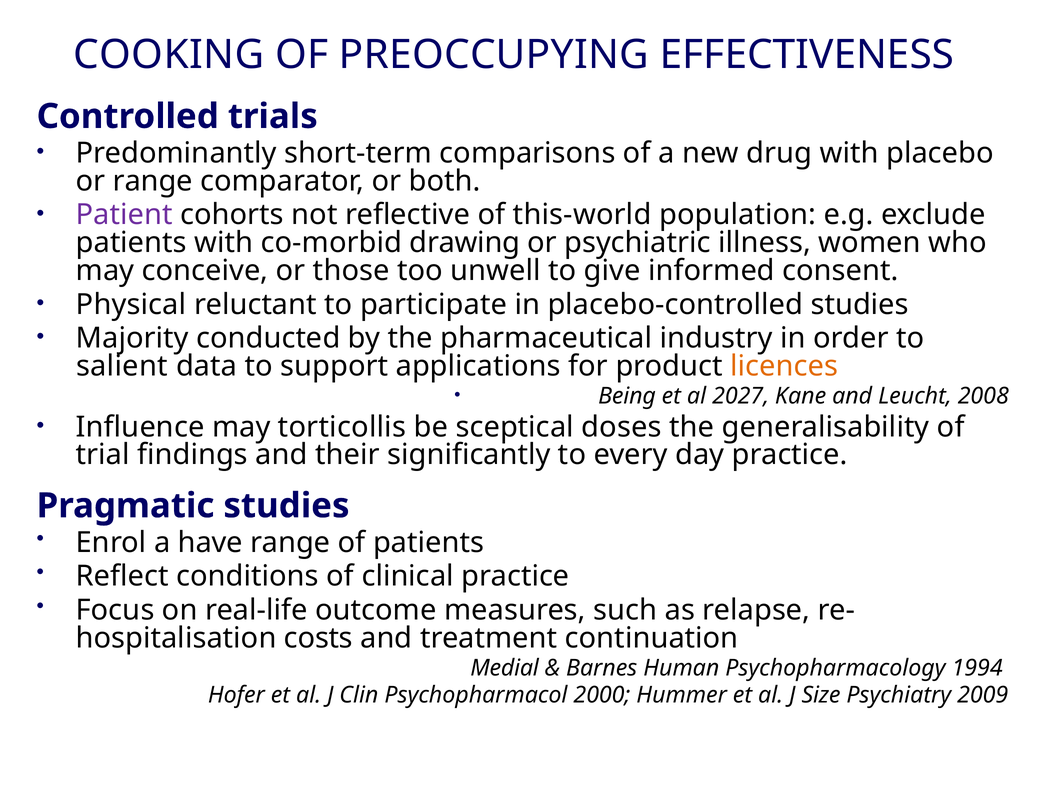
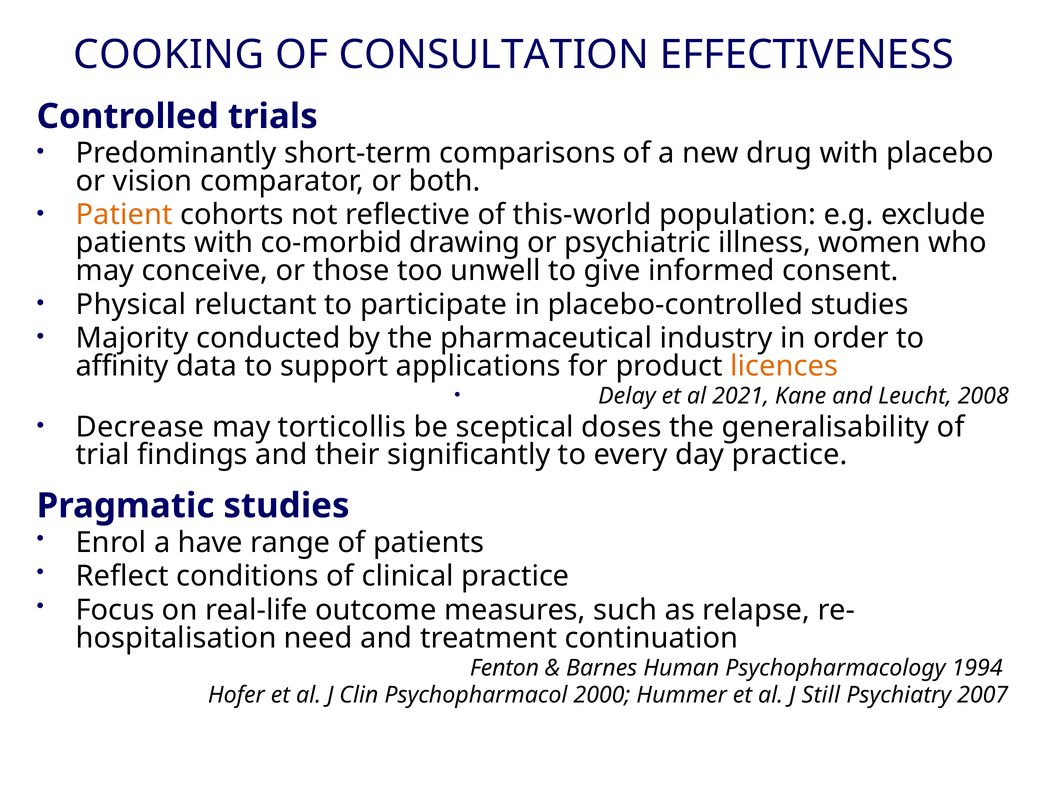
PREOCCUPYING: PREOCCUPYING -> CONSULTATION (494, 55)
or range: range -> vision (153, 181)
Patient colour: purple -> orange (124, 215)
salient: salient -> affinity (122, 366)
Being: Being -> Delay (627, 396)
2027: 2027 -> 2021 (741, 396)
Influence: Influence -> Decrease (140, 427)
costs: costs -> need (318, 638)
Medial: Medial -> Fenton (505, 668)
Size: Size -> Still (821, 695)
2009: 2009 -> 2007 (983, 695)
